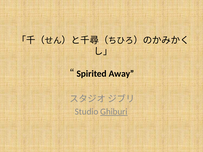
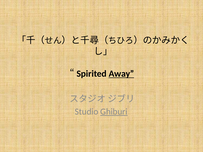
Away underline: none -> present (121, 74)
